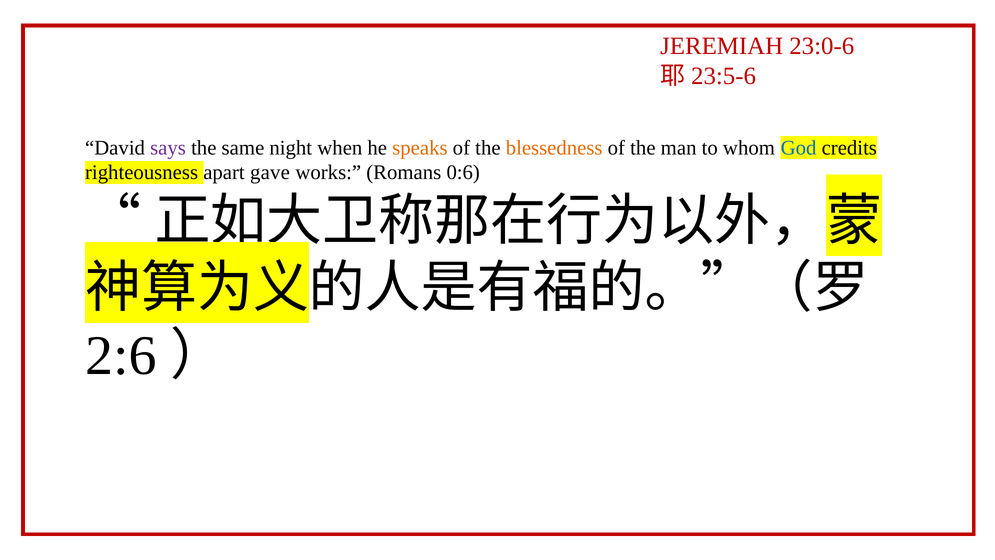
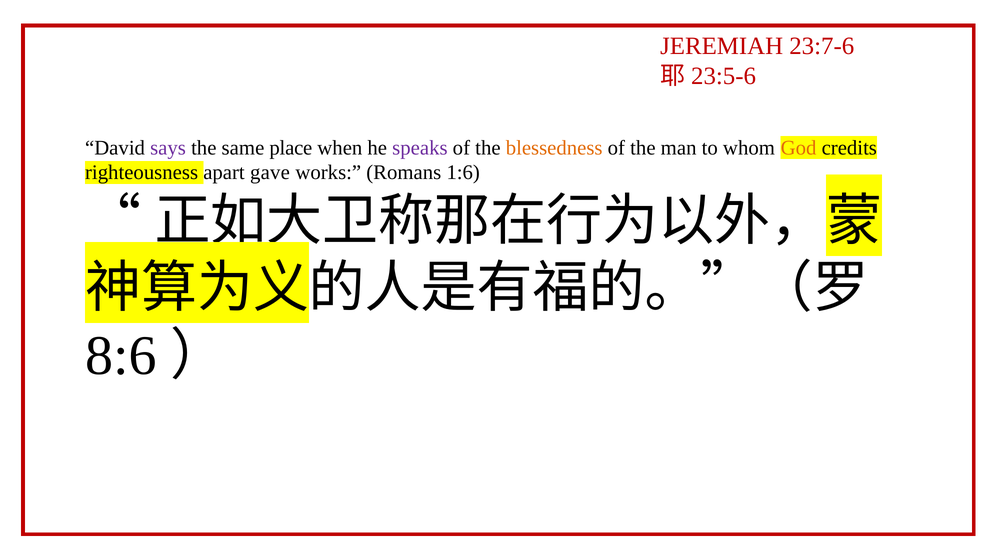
23:0-6: 23:0-6 -> 23:7-6 (822, 46)
night: night -> place (291, 148)
speaks colour: orange -> purple (420, 148)
God colour: blue -> orange (799, 148)
0:6: 0:6 -> 1:6 (463, 173)
2:6: 2:6 -> 8:6 (121, 355)
